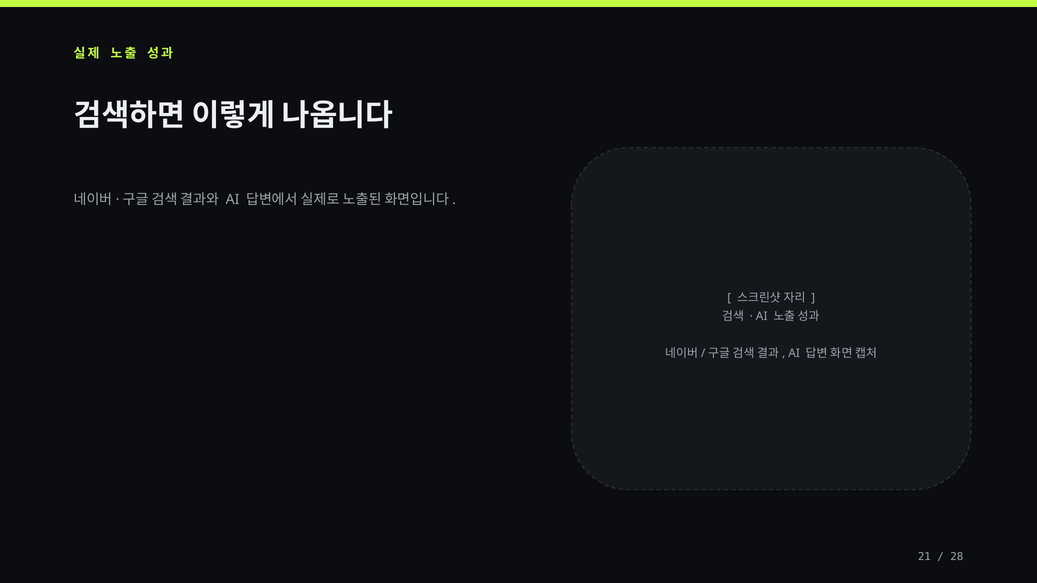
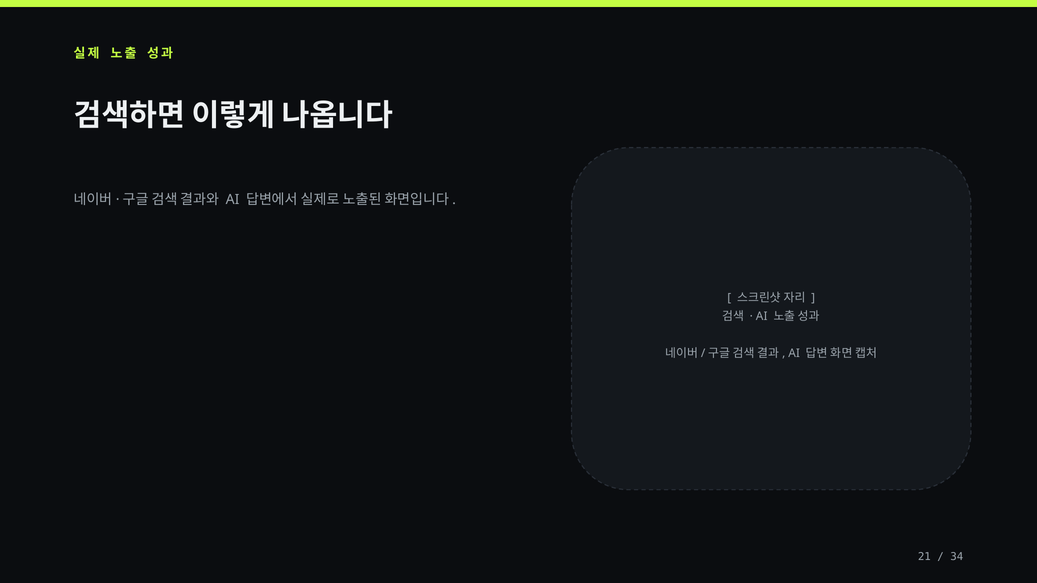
28: 28 -> 34 (957, 557)
